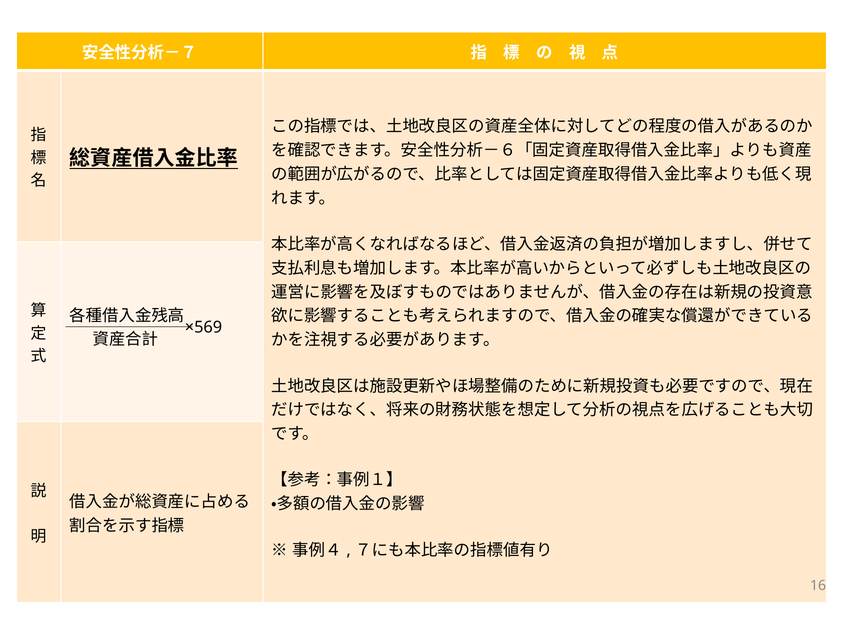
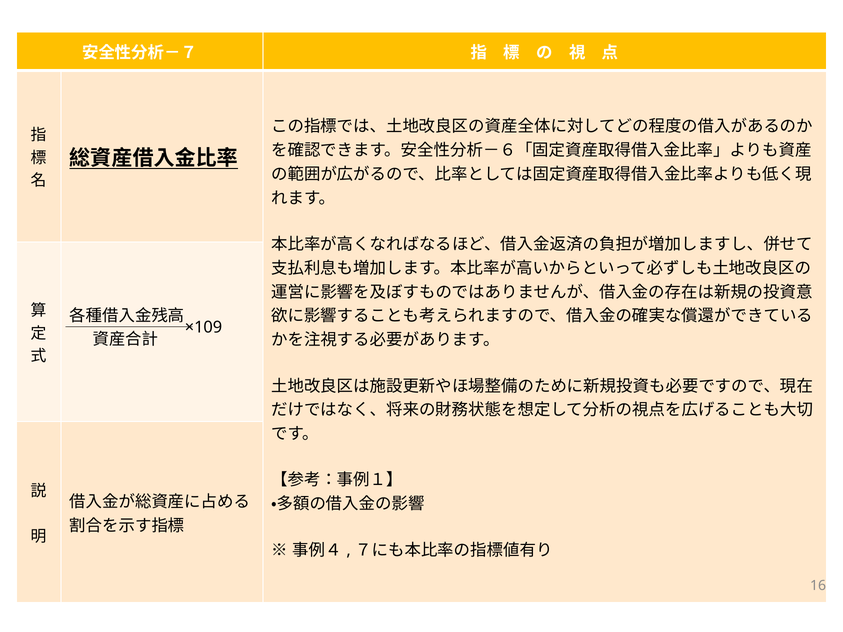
×569: ×569 -> ×109 (204, 328)
